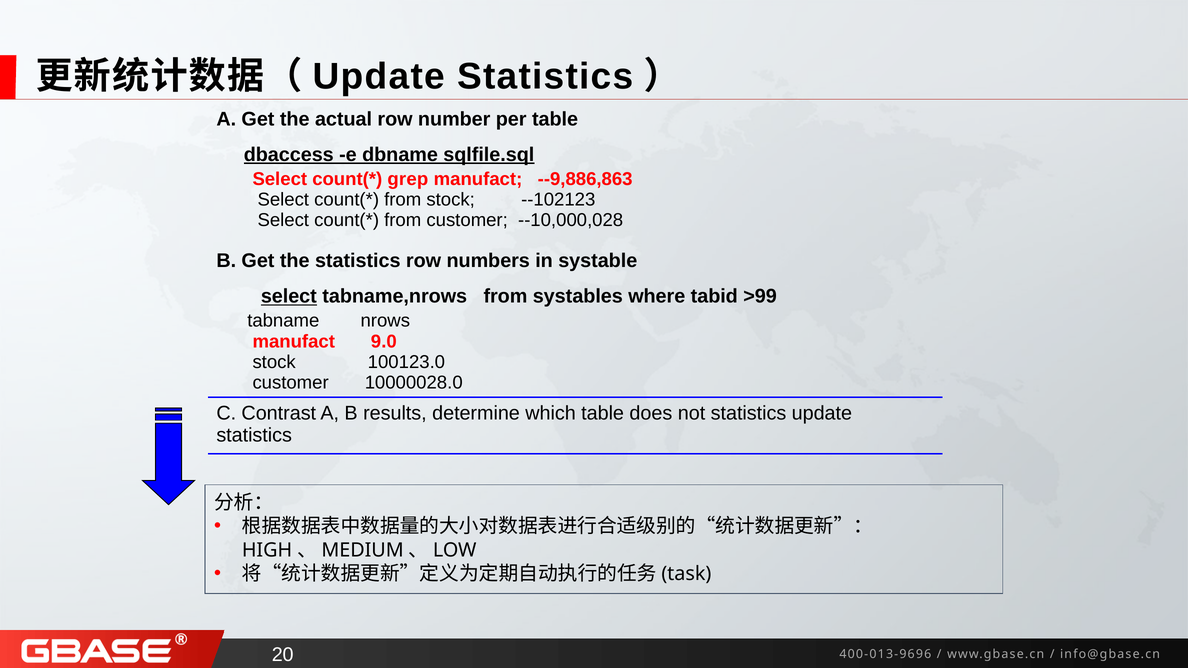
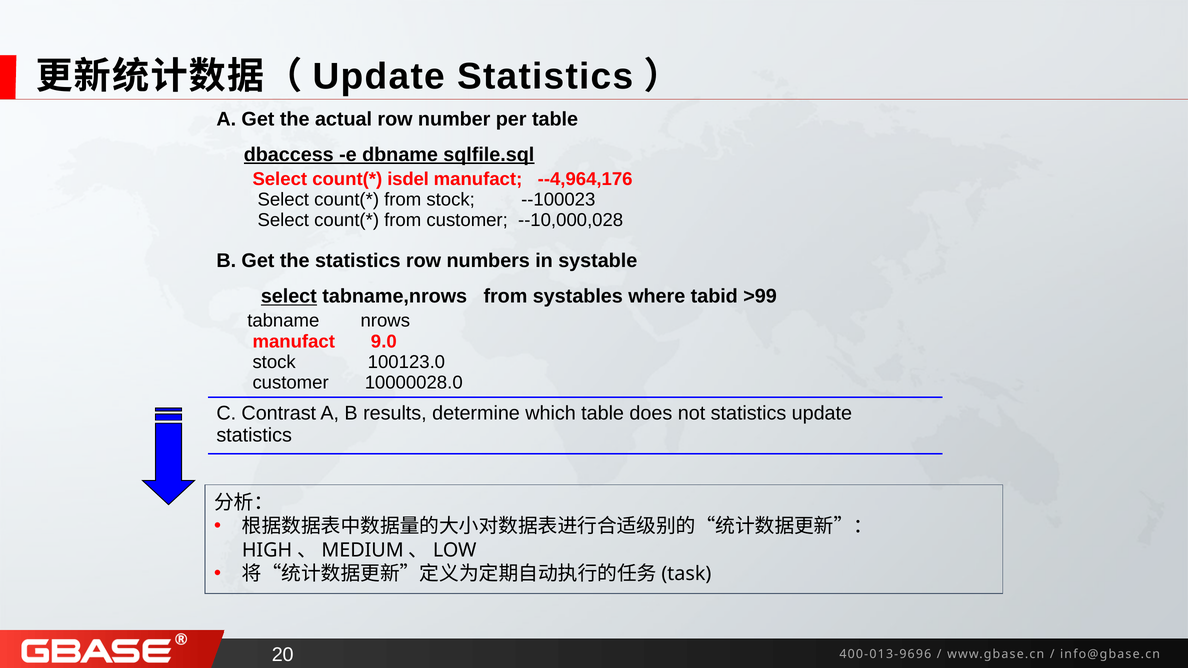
grep: grep -> isdel (408, 179)
--9,886,863: --9,886,863 -> --4,964,176 (585, 179)
--102123: --102123 -> --100023 (558, 200)
